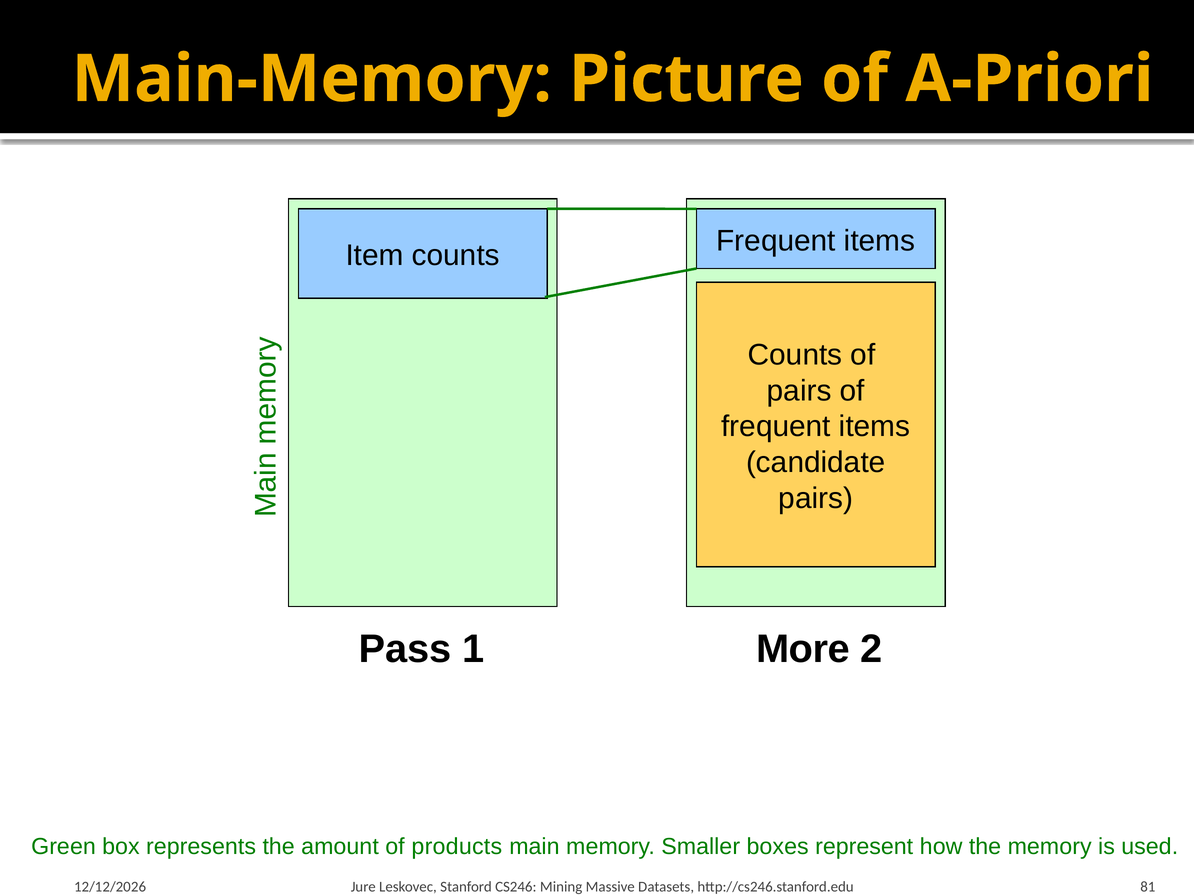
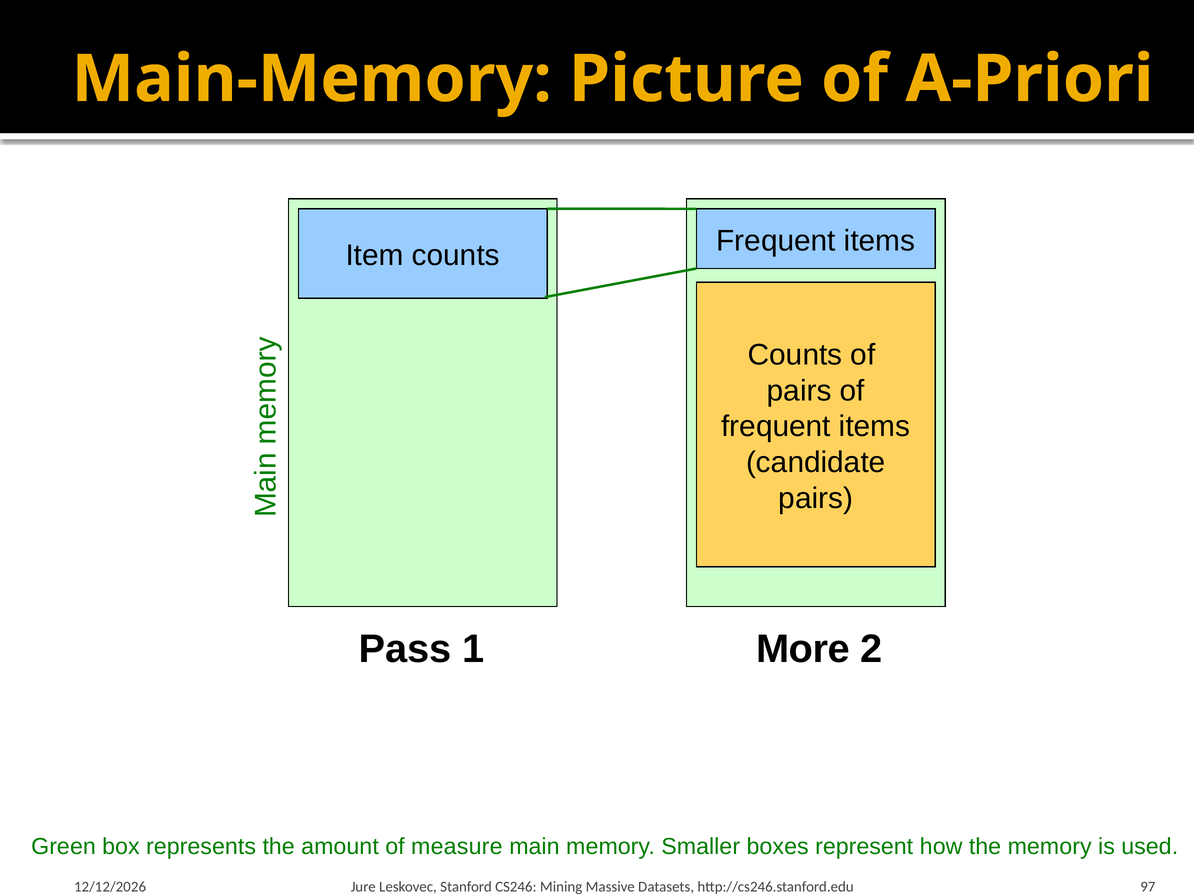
products: products -> measure (457, 847)
81: 81 -> 97 (1148, 887)
